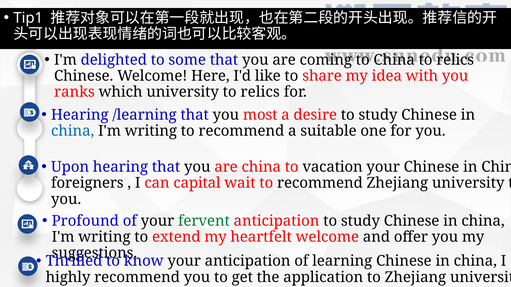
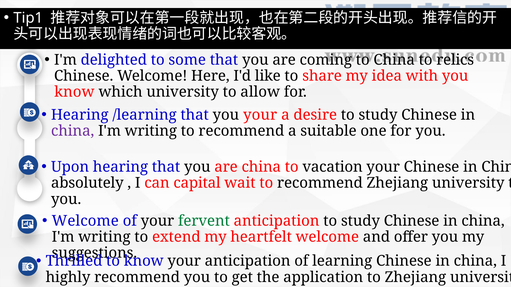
ranks: ranks -> know (74, 92)
university to relics: relics -> allow (260, 92)
you most: most -> your (260, 115)
china colour: blue -> purple (73, 131)
foreigners: foreigners -> absolutely (87, 183)
Profound: Profound -> Welcome (85, 221)
